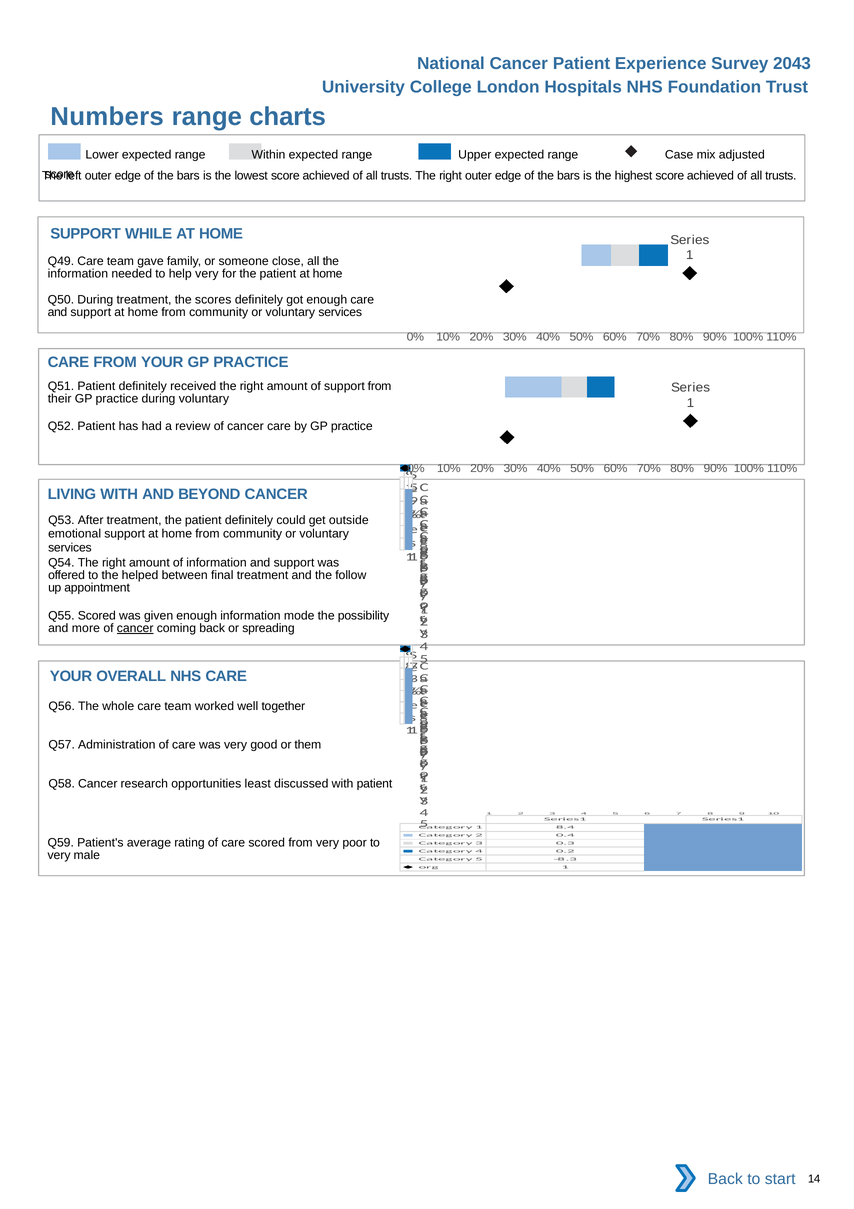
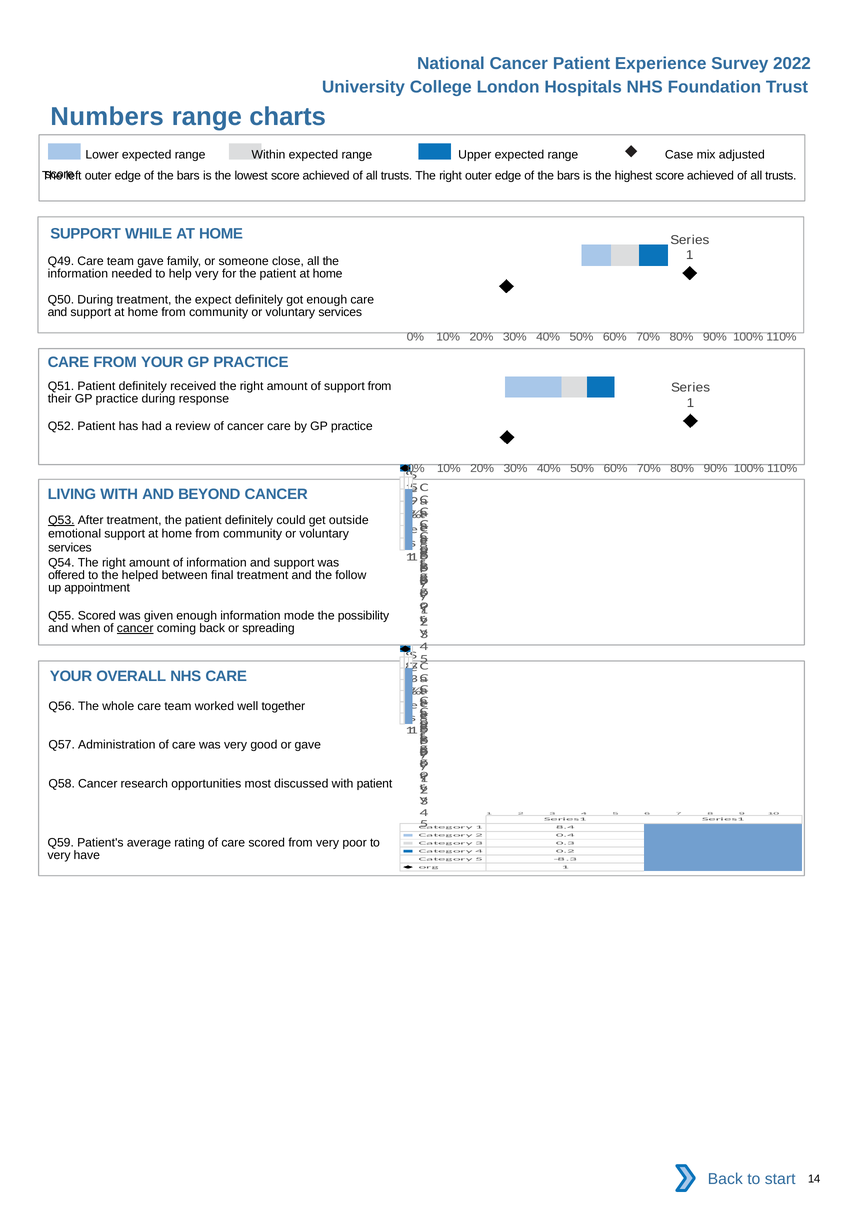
2043: 2043 -> 2022 (792, 64)
scores: scores -> expect (213, 300)
during voluntary: voluntary -> response (204, 399)
Q53 underline: none -> present (61, 520)
more: more -> when (86, 628)
or them: them -> gave (308, 745)
least: least -> most (258, 783)
male: male -> have (87, 855)
